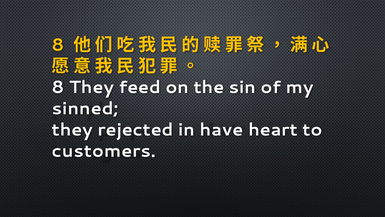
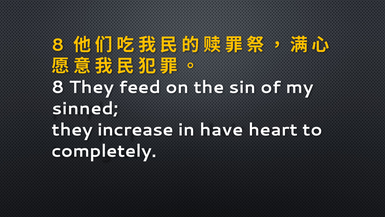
rejected: rejected -> increase (136, 130)
customers: customers -> completely (104, 151)
